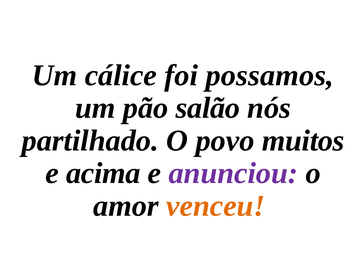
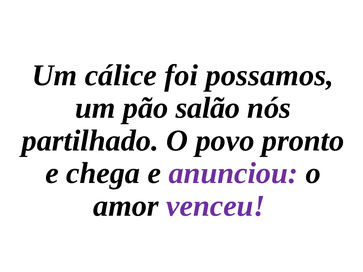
muitos: muitos -> pronto (303, 141)
acima: acima -> chega (103, 173)
venceu colour: orange -> purple (216, 206)
